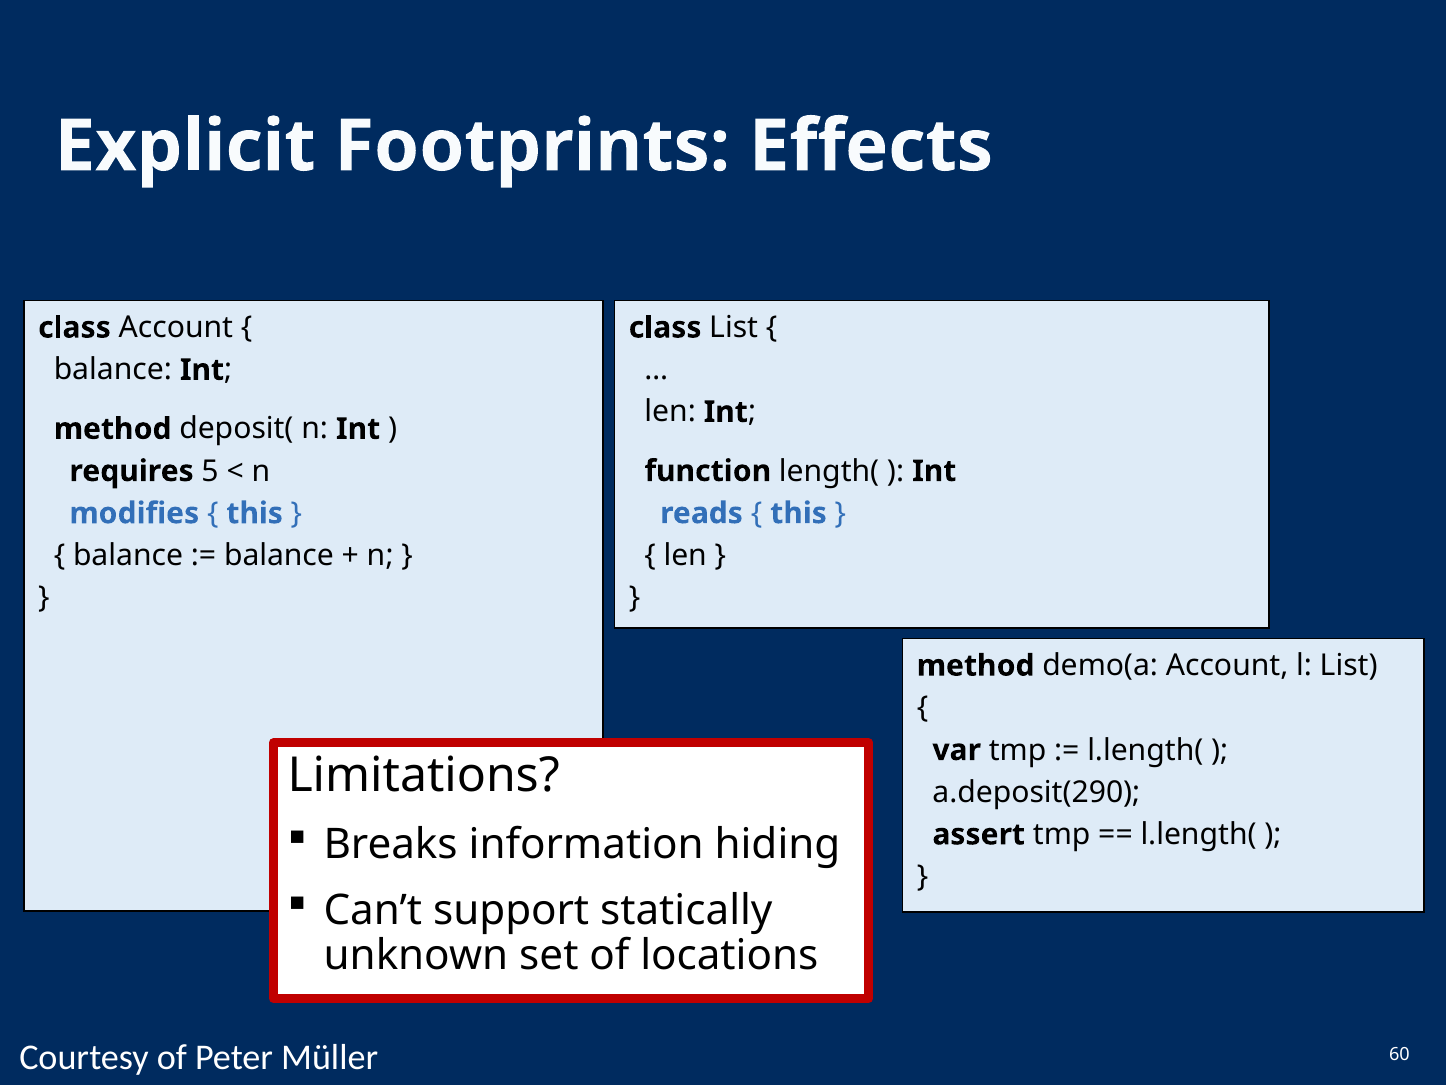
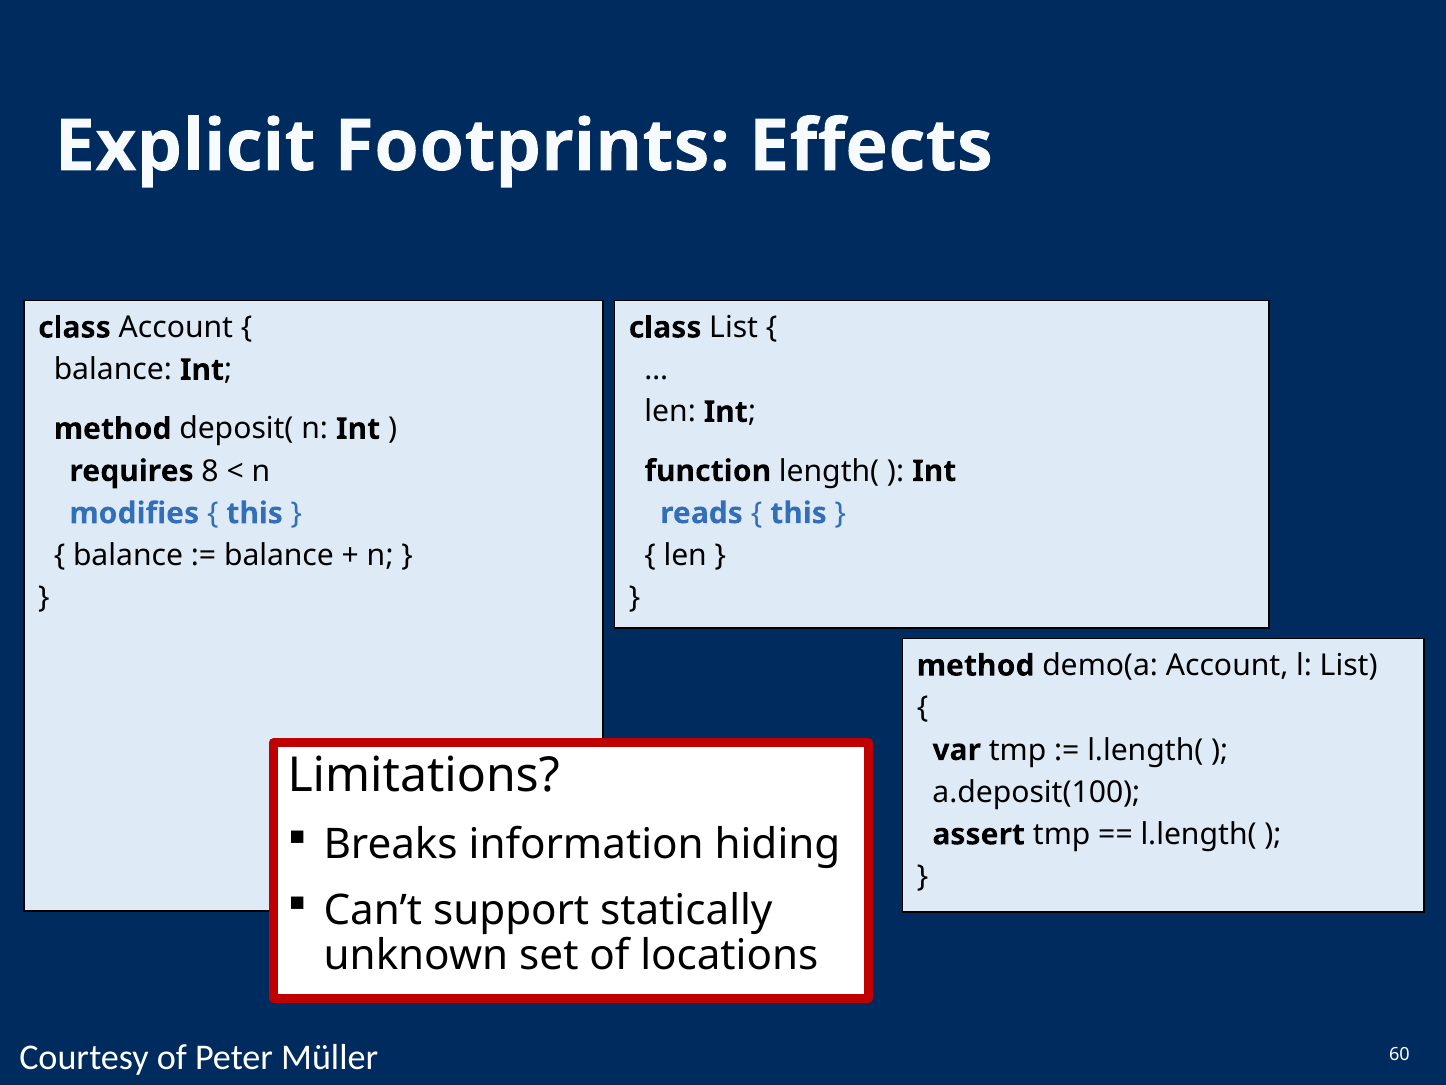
5: 5 -> 8 (210, 471)
a.deposit(290: a.deposit(290 -> a.deposit(100 (1036, 792)
